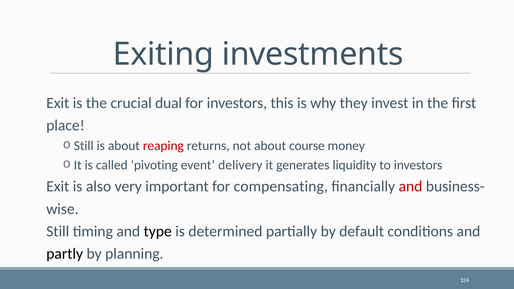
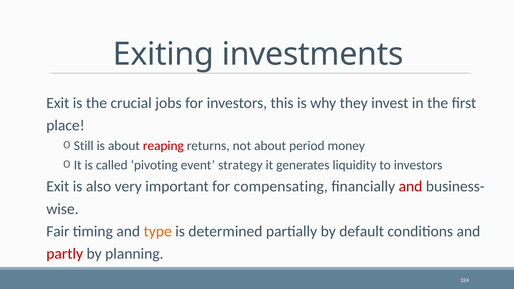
dual: dual -> jobs (168, 103)
course: course -> period (307, 146)
delivery: delivery -> strategy (240, 165)
Still: Still -> Fair (58, 231)
type colour: black -> orange (158, 231)
partly colour: black -> red (65, 254)
